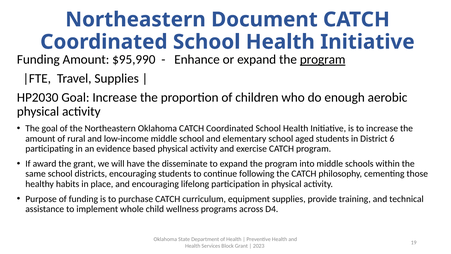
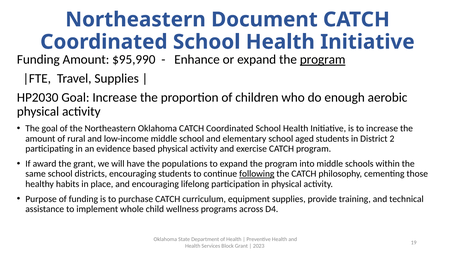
6: 6 -> 2 (392, 139)
disseminate: disseminate -> populations (185, 164)
following underline: none -> present (257, 174)
